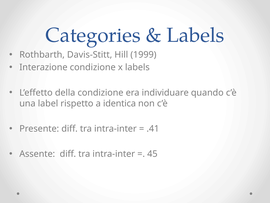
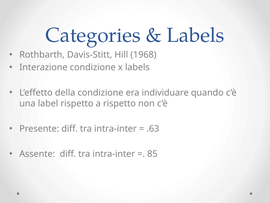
1999: 1999 -> 1968 (143, 55)
a identica: identica -> rispetto (119, 103)
.41: .41 -> .63 (153, 128)
45: 45 -> 85 (152, 154)
